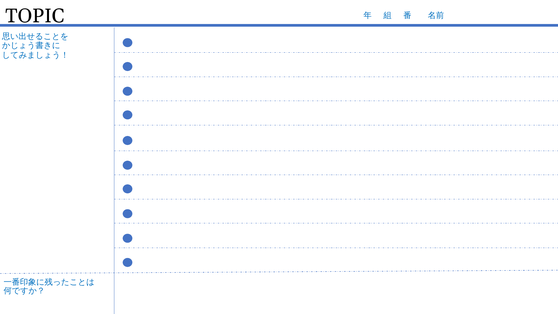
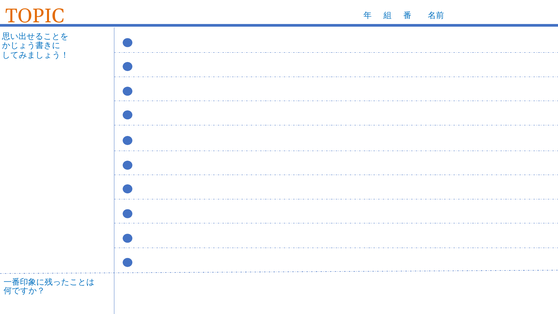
TOPIC colour: black -> orange (35, 16)
